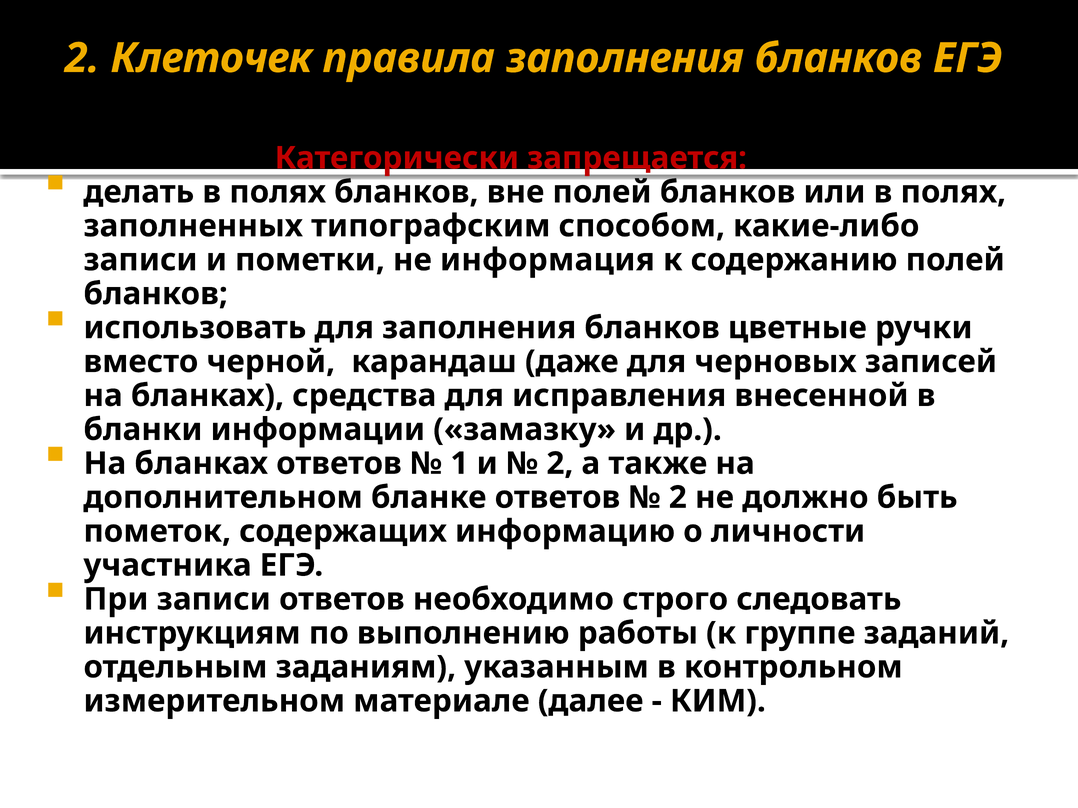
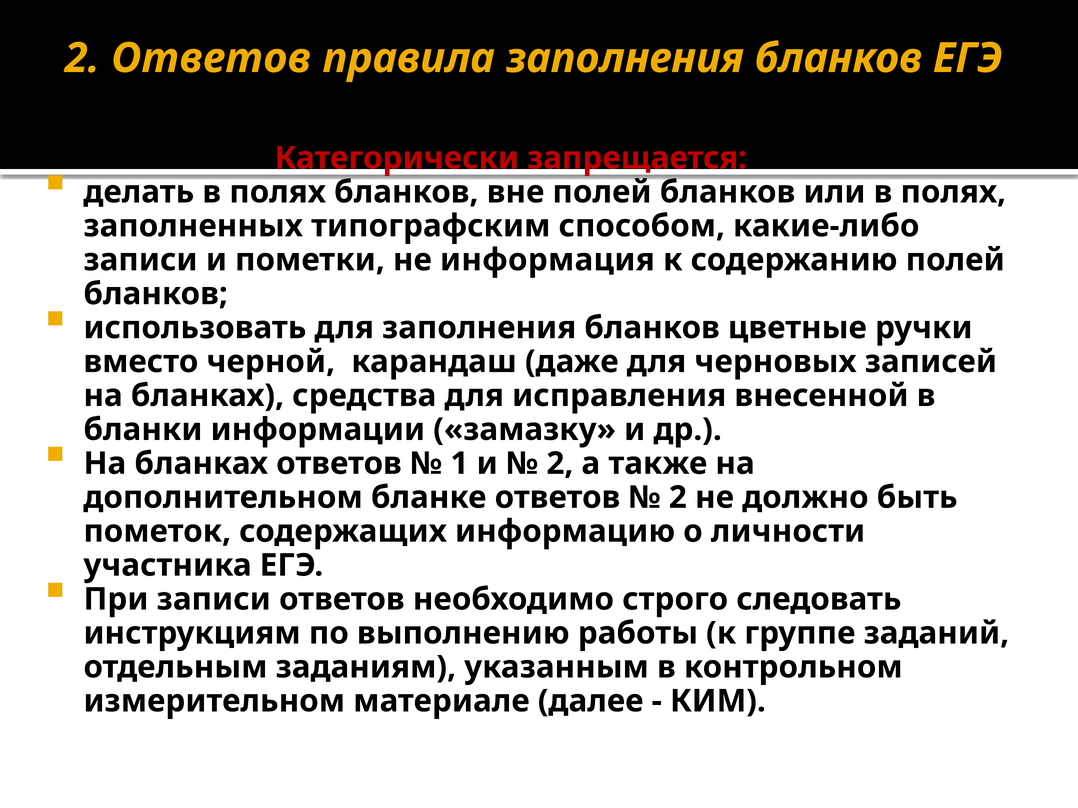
2 Клеточек: Клеточек -> Ответов (211, 58)
